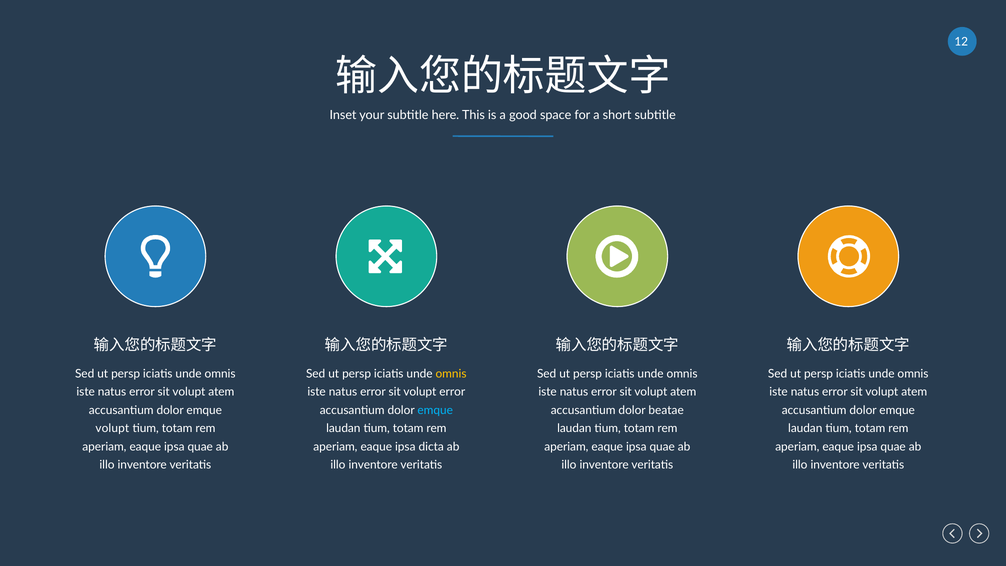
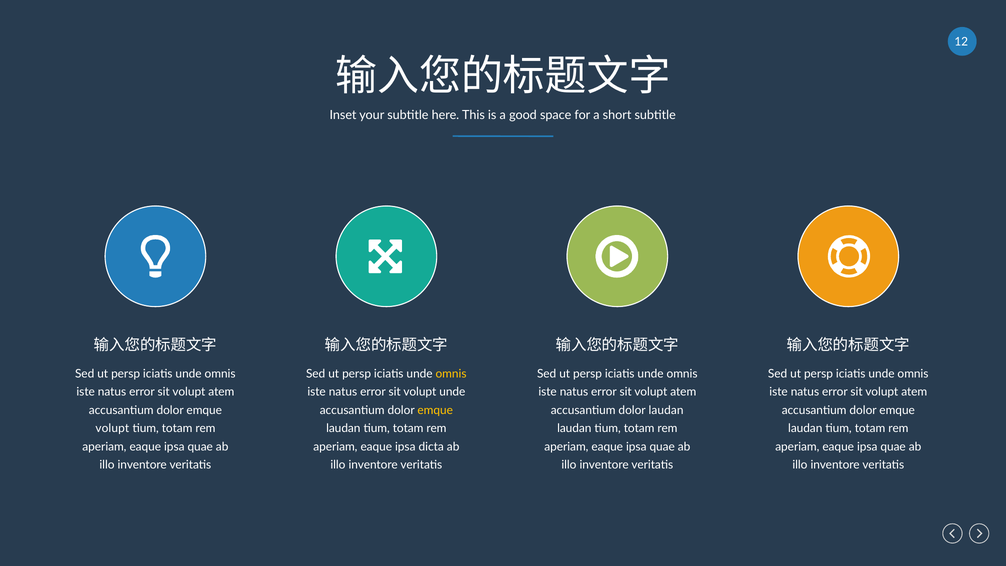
volupt error: error -> unde (452, 392)
emque colour: light blue -> yellow (435, 410)
dolor beatae: beatae -> laudan (666, 410)
